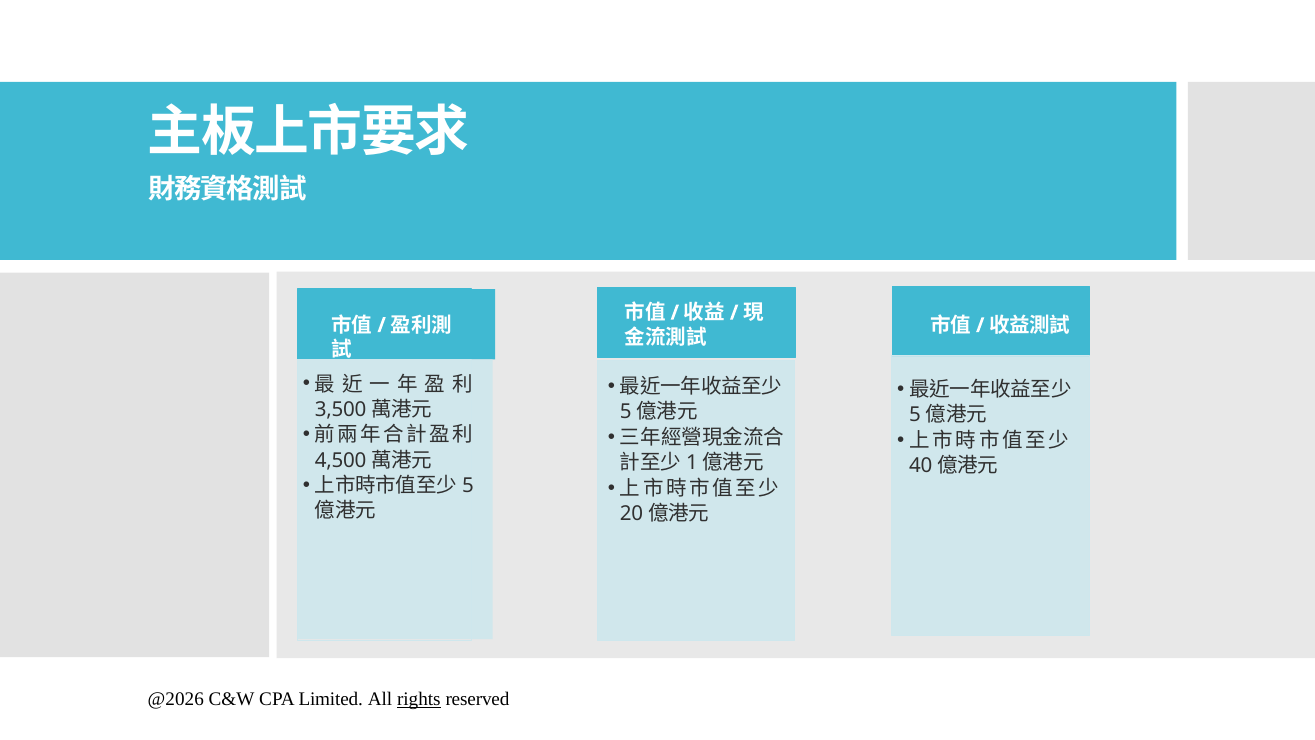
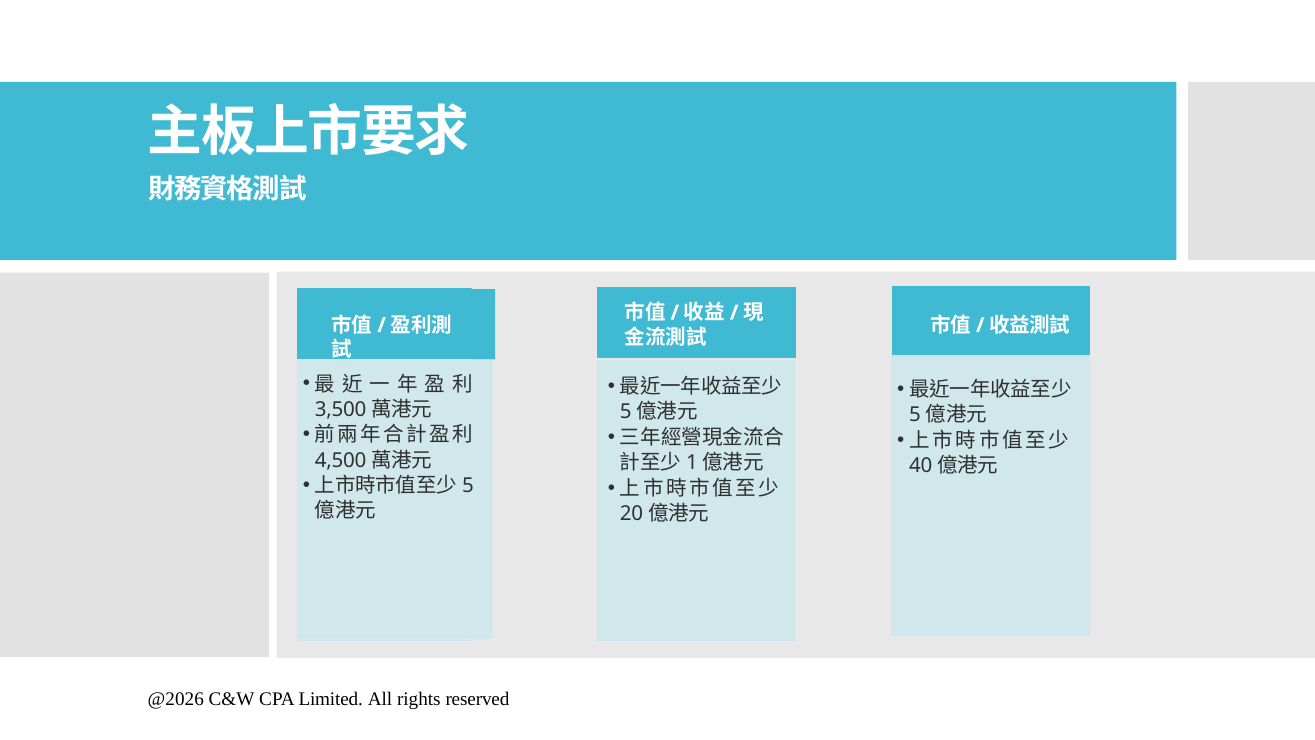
rights underline: present -> none (419, 699)
